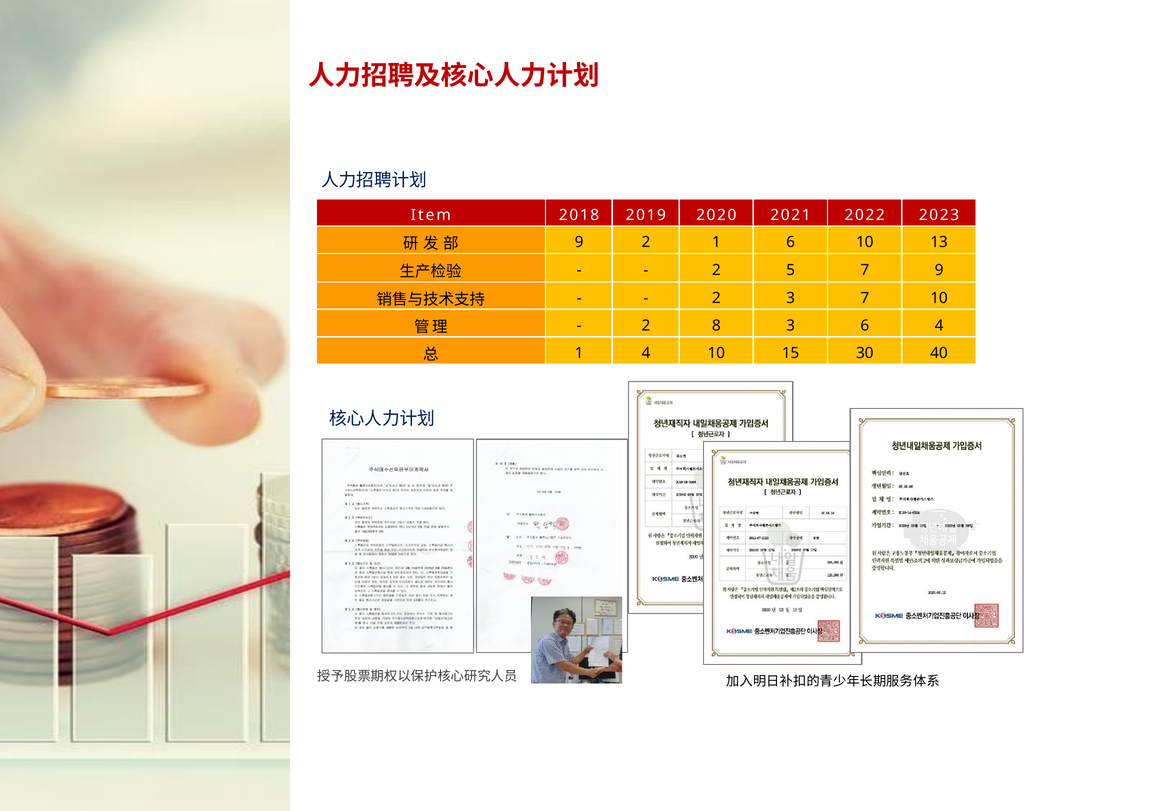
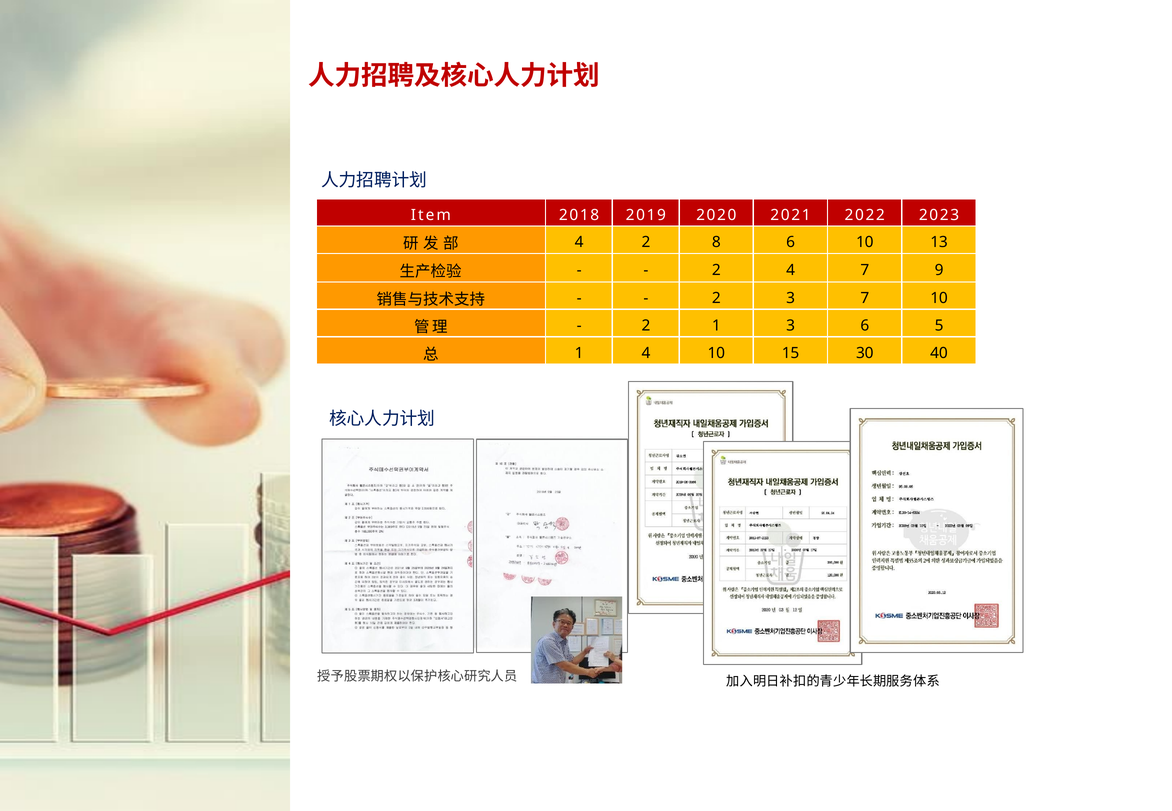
9: 9 -> 4 (579, 242)
2 1: 1 -> 8 (716, 242)
2 5: 5 -> 4 (791, 270)
2 8: 8 -> 1 (716, 326)
6 4: 4 -> 5 (939, 326)
